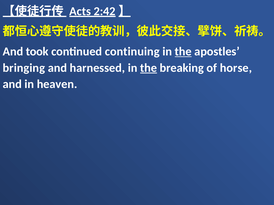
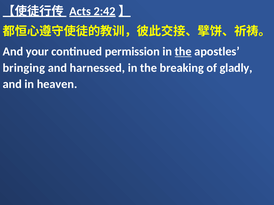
took: took -> your (37, 52)
continuing: continuing -> permission (132, 52)
the underline: present -> none (149, 68)
horse: horse -> gladly (236, 68)
